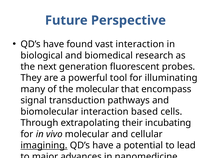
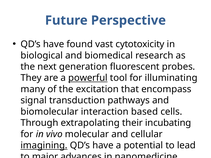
vast interaction: interaction -> cytotoxicity (140, 44)
powerful underline: none -> present (88, 78)
the molecular: molecular -> excitation (97, 89)
